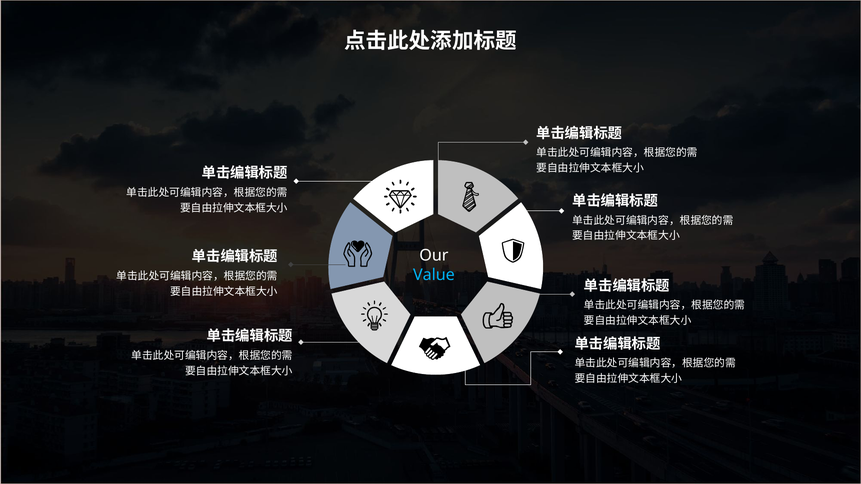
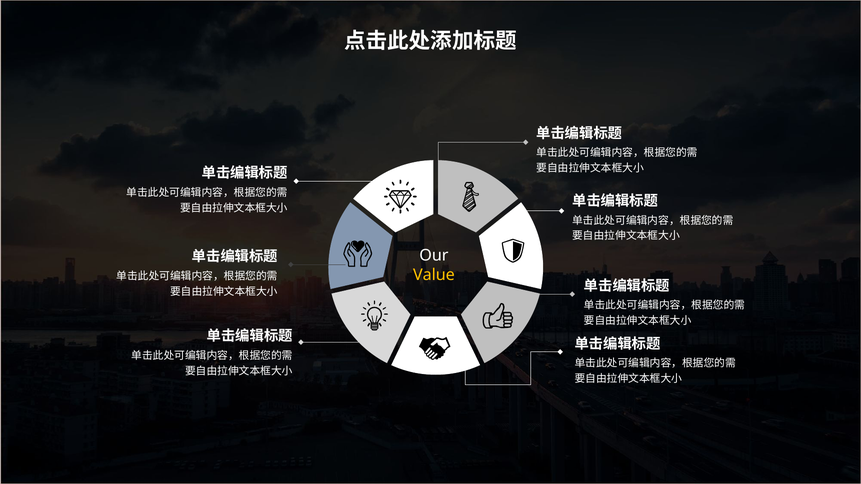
Value colour: light blue -> yellow (434, 275)
